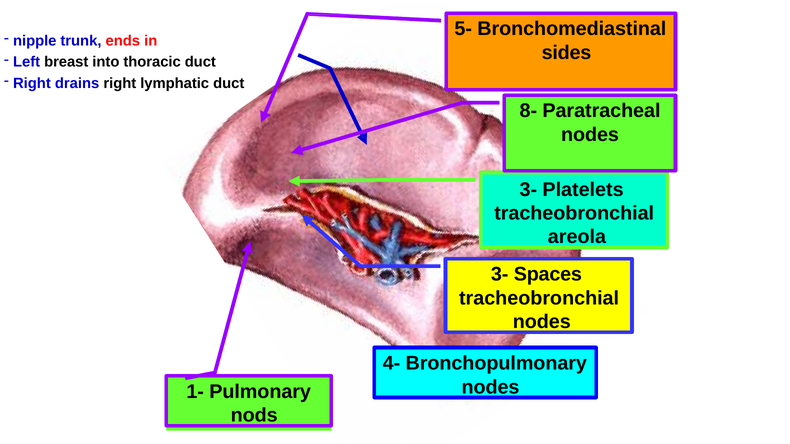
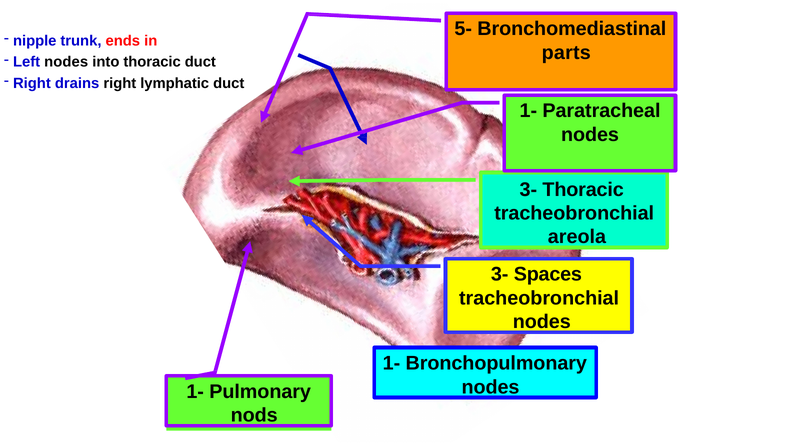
sides: sides -> parts (566, 53)
Left breast: breast -> nodes (66, 62)
8-: 8- -> 1- (528, 111)
3- Platelets: Platelets -> Thoracic (583, 190)
4-: 4- -> 1- (391, 364)
